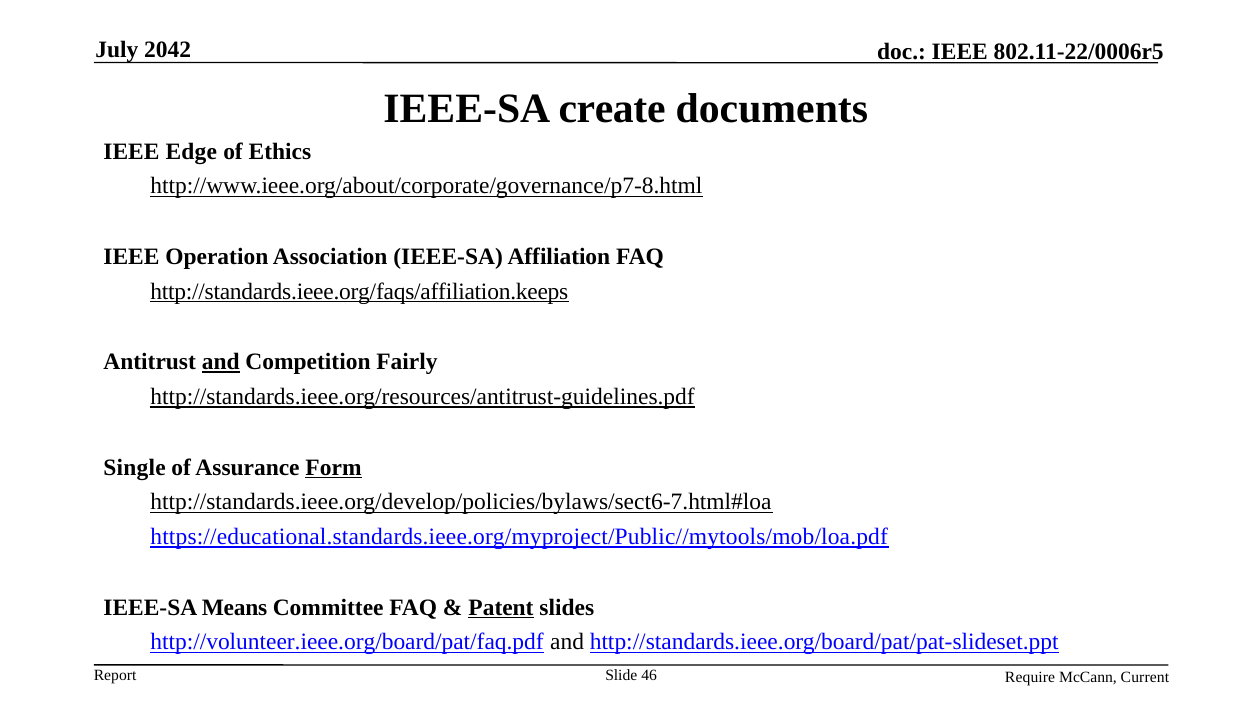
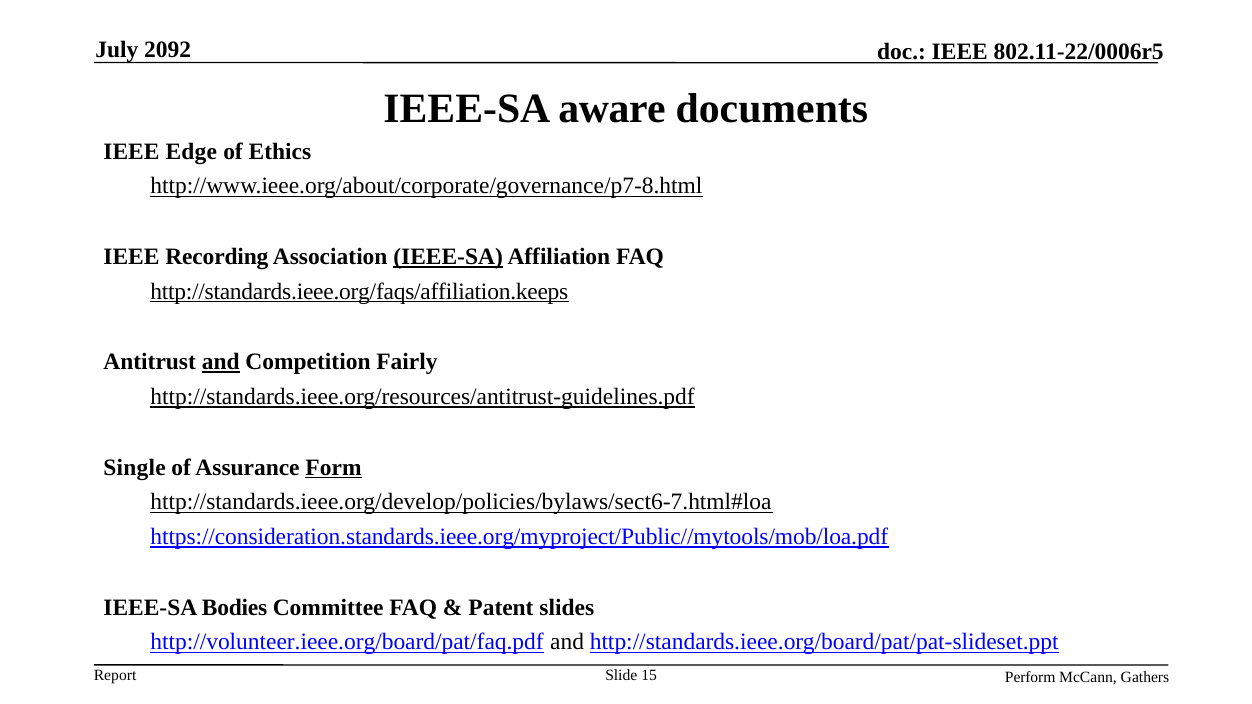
2042: 2042 -> 2092 (168, 50)
create: create -> aware (612, 109)
Operation: Operation -> Recording (217, 257)
IEEE-SA underline: none -> present (448, 257)
https://educational.standards.ieee.org/myproject/Public//mytools/mob/loa.pdf: https://educational.standards.ieee.org/myproject/Public//mytools/mob/loa.pdf -> https://consideration.standards.ieee.org/myproject/Public//mytools/mob/loa.pdf (519, 537)
Means: Means -> Bodies (235, 608)
Patent underline: present -> none (501, 608)
46: 46 -> 15 (649, 675)
Require: Require -> Perform (1030, 678)
Current: Current -> Gathers (1145, 678)
